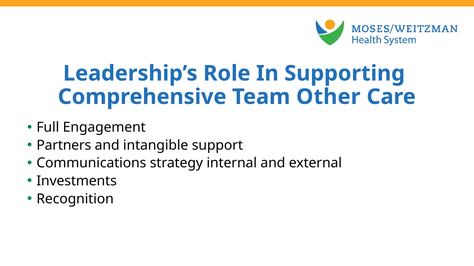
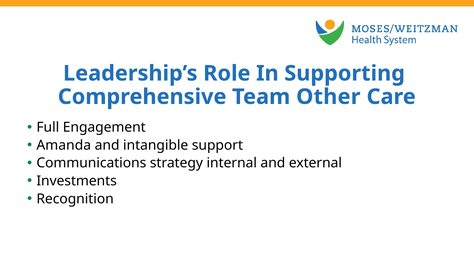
Partners: Partners -> Amanda (64, 146)
